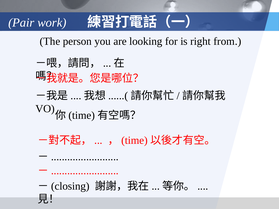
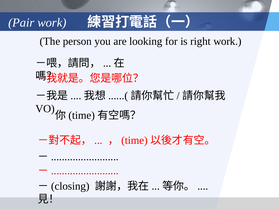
right from: from -> work (227, 41)
